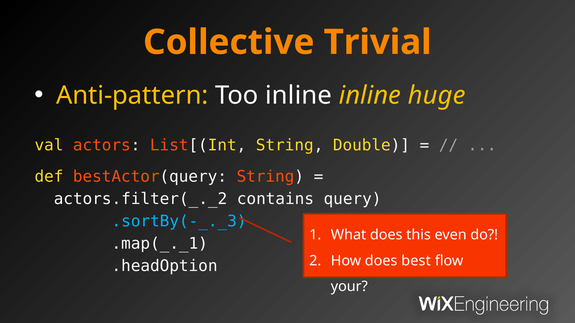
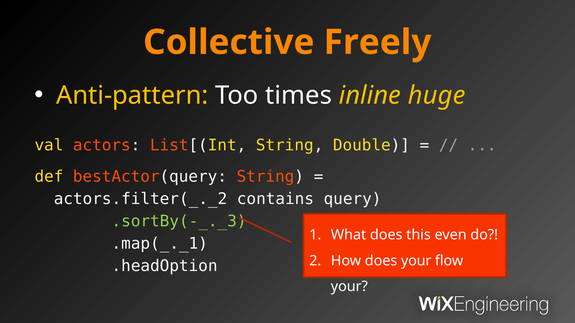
Trivial: Trivial -> Freely (378, 42)
Too inline: inline -> times (299, 95)
.sortBy(-_._3 colour: light blue -> light green (179, 222)
does best: best -> your (416, 261)
